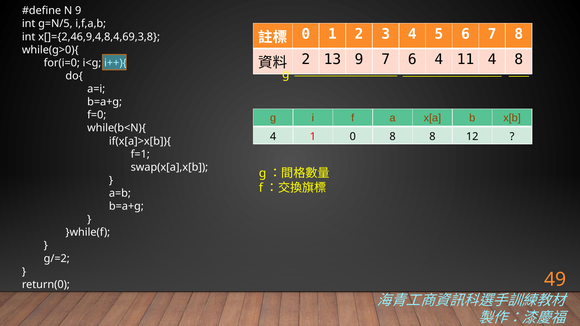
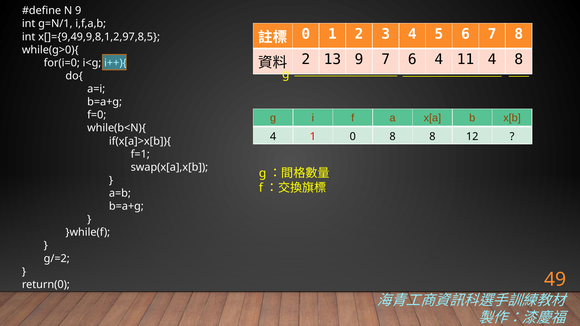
g=N/5: g=N/5 -> g=N/1 (55, 24)
x[]={2,46,9,4,8,4,69,3,8: x[]={2,46,9,4,8,4,69,3,8 -> x[]={9,49,9,8,1,2,97,8,5 (99, 37)
